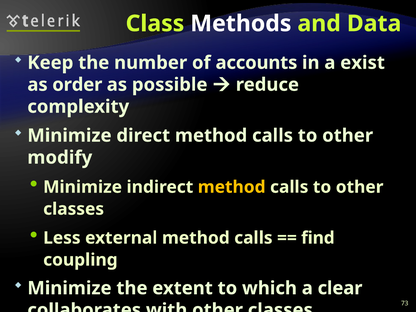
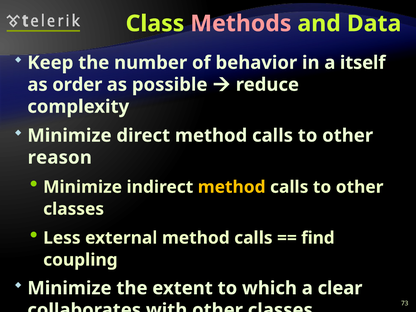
Methods colour: white -> pink (241, 24)
accounts: accounts -> behavior (256, 63)
exist: exist -> itself (363, 63)
modify: modify -> reason (60, 158)
